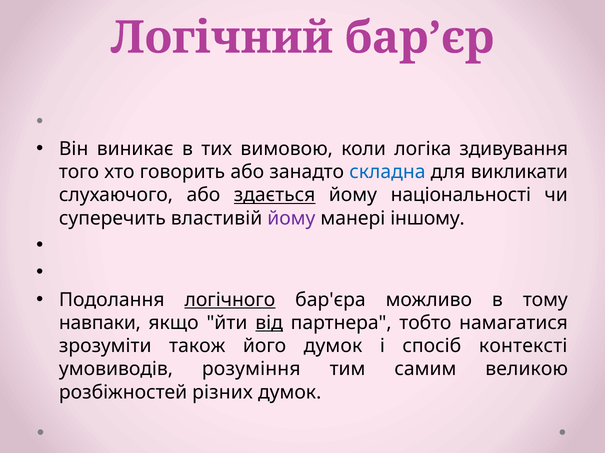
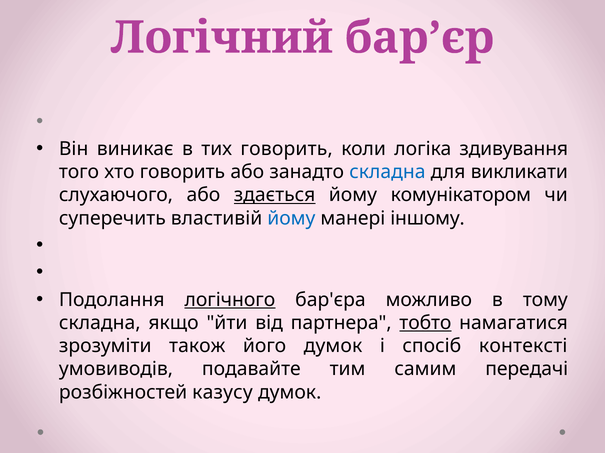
тих вимовою: вимовою -> говорить (287, 149)
національності: національності -> комунікатором (461, 195)
йому colour: purple -> blue (291, 219)
навпаки: навпаки -> складна (100, 323)
від underline: present -> none (269, 323)
тобто underline: none -> present (425, 323)
розуміння: розуміння -> подавайте (251, 370)
великою: великою -> передачі (527, 370)
різних: різних -> казусу (222, 393)
